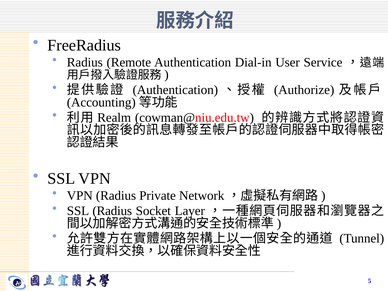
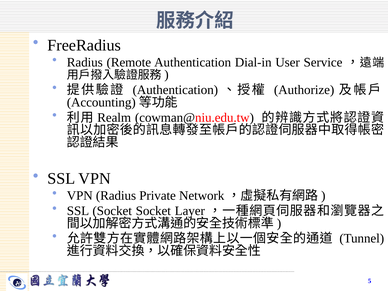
SSL Radius: Radius -> Socket (112, 211)
